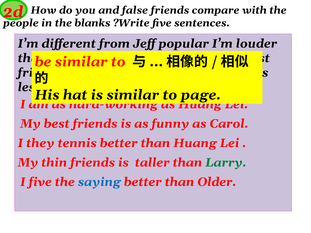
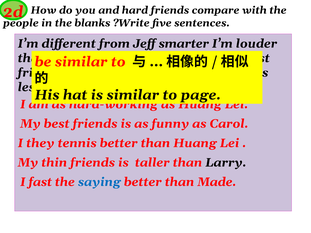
false: false -> hard (135, 10)
popular: popular -> smarter (184, 44)
Larry colour: green -> black (226, 163)
I five: five -> fast (40, 182)
Older: Older -> Made (217, 182)
